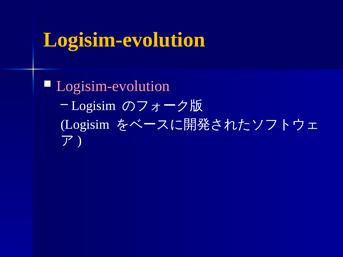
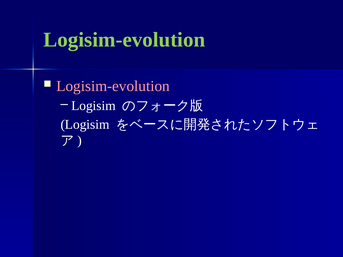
Logisim-evolution colour: yellow -> light green (124, 40)
